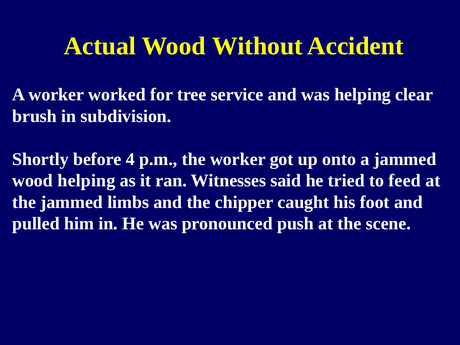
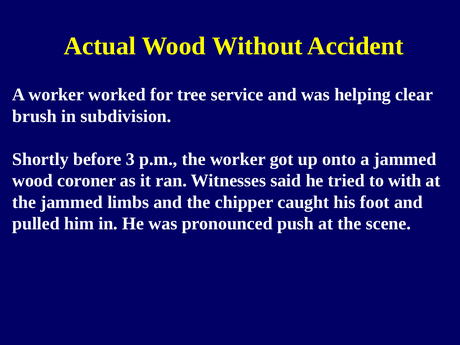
4: 4 -> 3 (130, 159)
wood helping: helping -> coroner (87, 181)
feed: feed -> with (405, 181)
